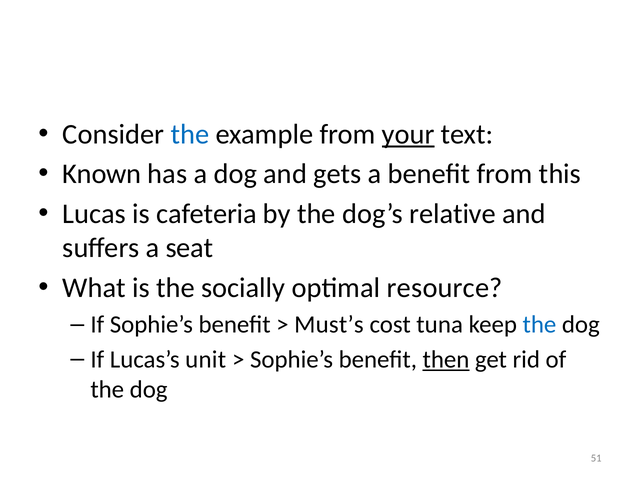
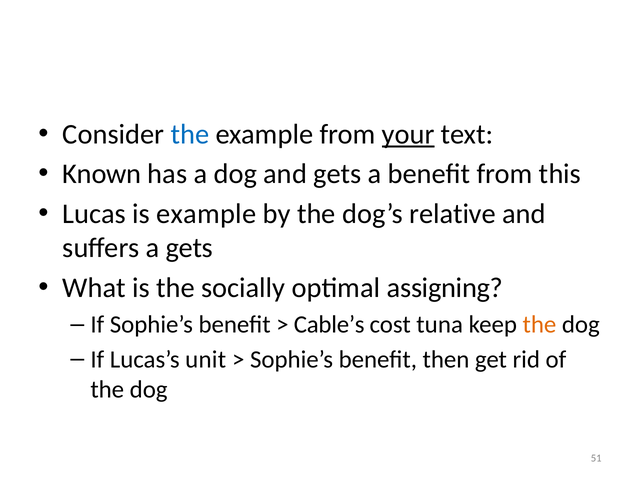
is cafeteria: cafeteria -> example (206, 214)
a seat: seat -> gets (189, 248)
resource: resource -> assigning (445, 288)
Must’s: Must’s -> Cable’s (329, 325)
the colour: blue -> orange (539, 325)
then underline: present -> none (446, 360)
